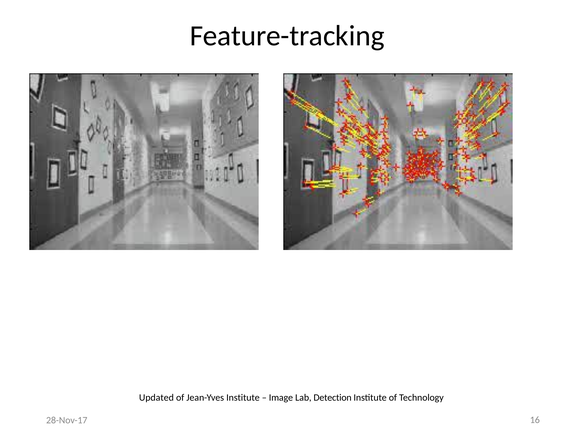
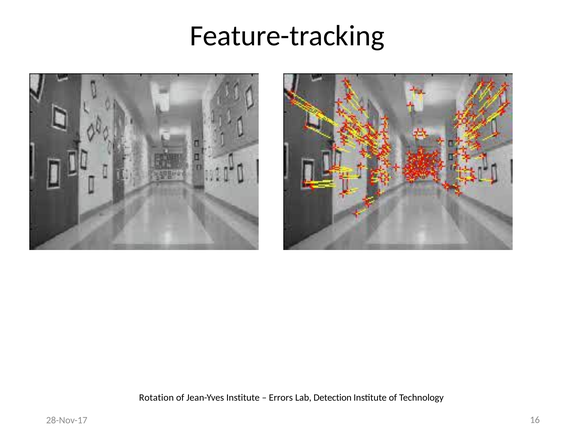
Updated: Updated -> Rotation (156, 397)
Image: Image -> Errors (281, 397)
